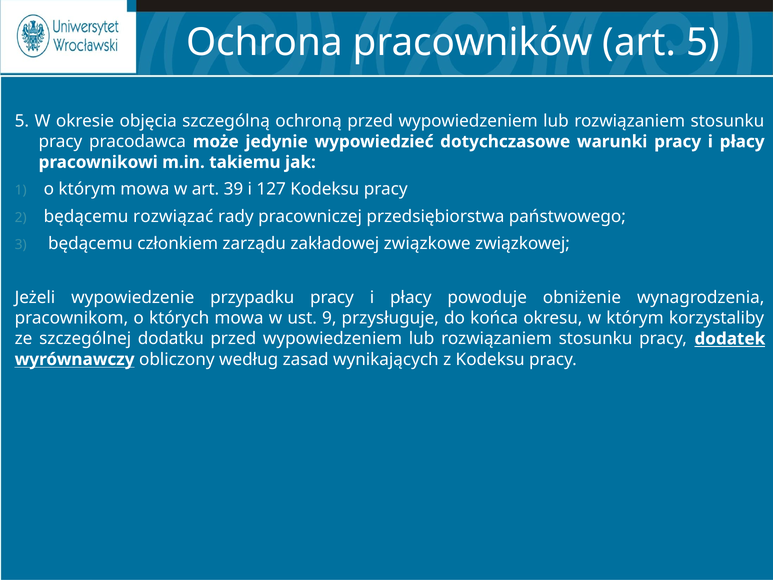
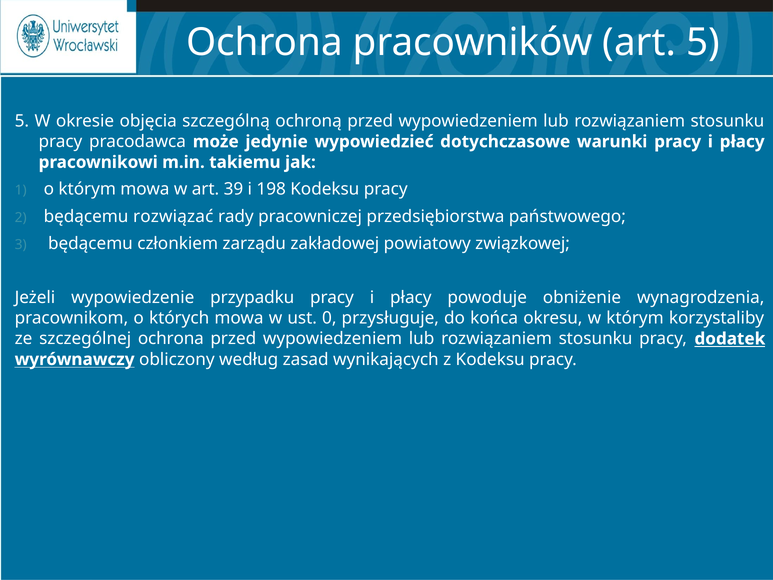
127: 127 -> 198 (271, 189)
związkowe: związkowe -> powiatowy (427, 243)
9: 9 -> 0 (329, 318)
szczególnej dodatku: dodatku -> ochrona (171, 339)
